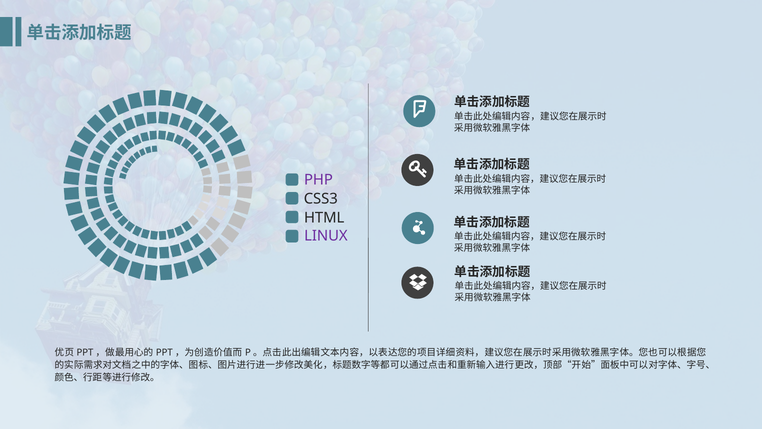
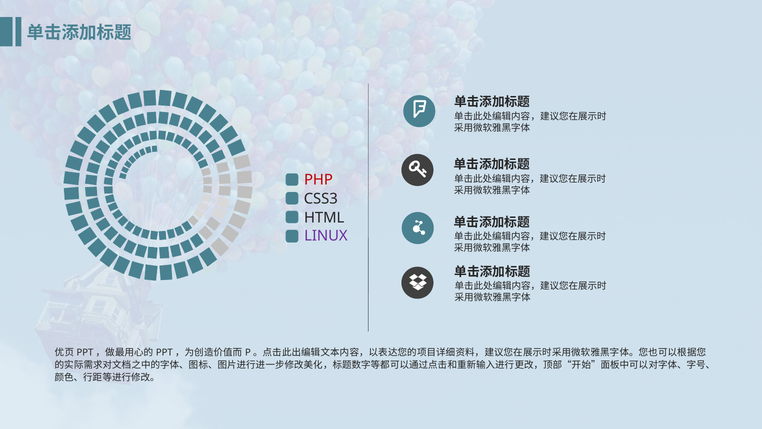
PHP colour: purple -> red (318, 180)
